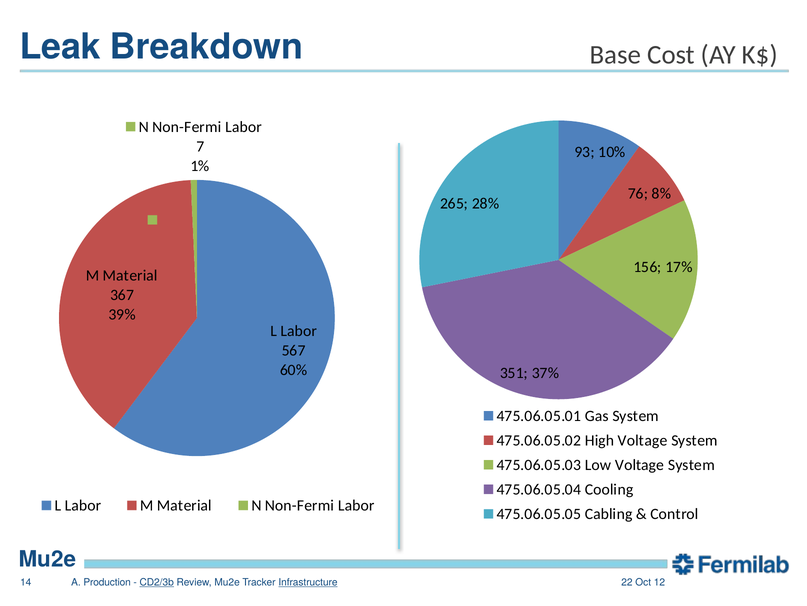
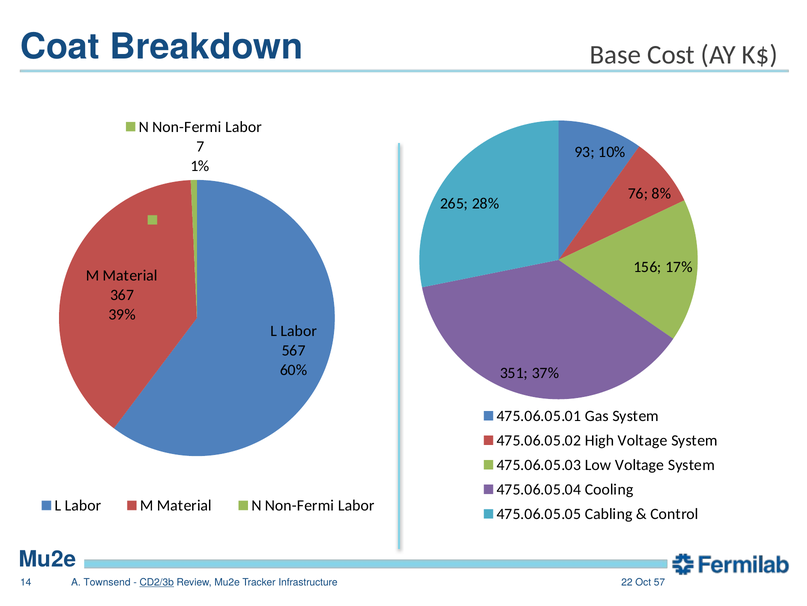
Leak: Leak -> Coat (60, 47)
Production: Production -> Townsend (107, 582)
Infrastructure underline: present -> none (308, 582)
12: 12 -> 57 (659, 582)
